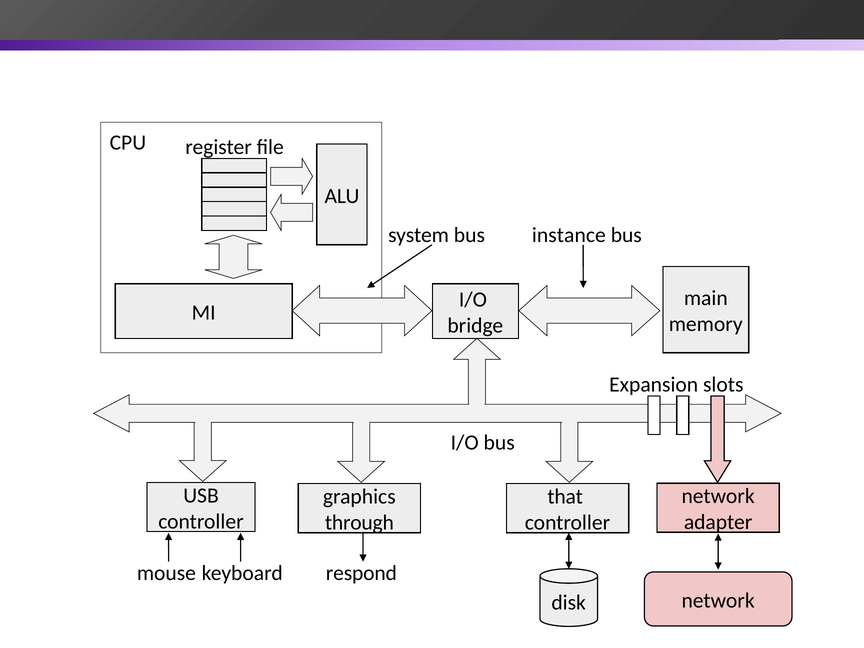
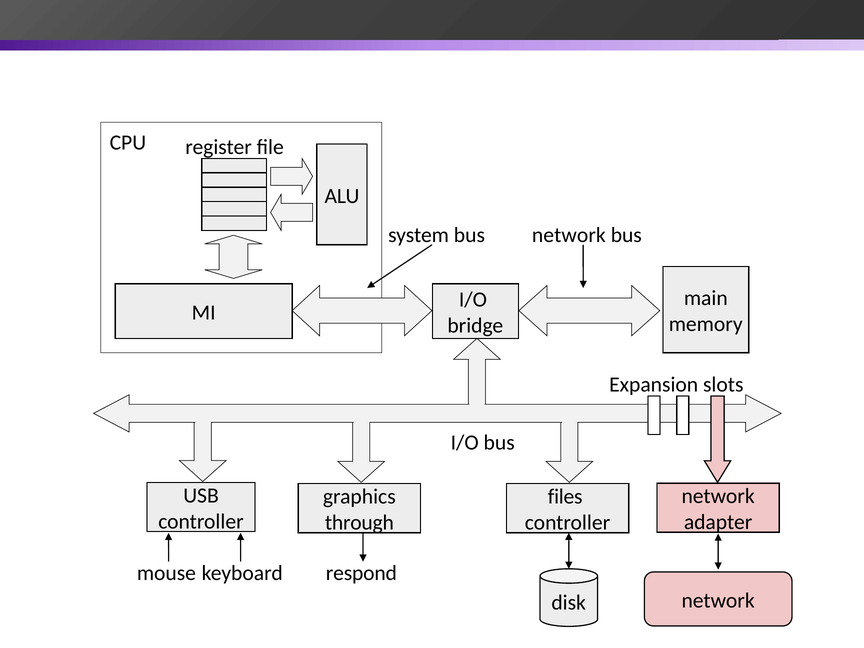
bus instance: instance -> network (569, 235)
that: that -> files (565, 497)
